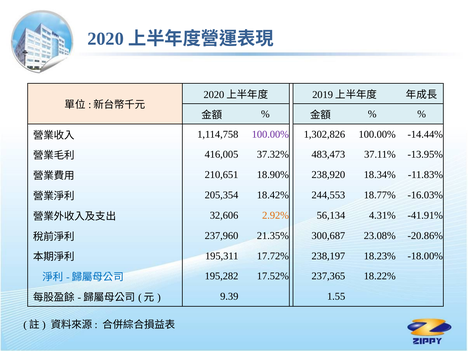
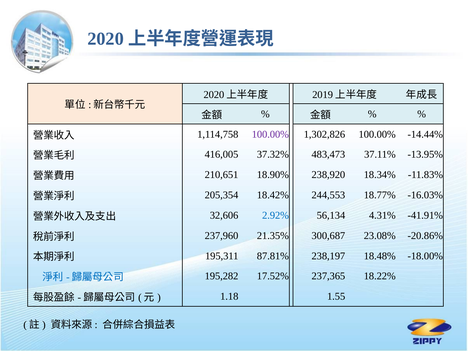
2.92% colour: orange -> blue (276, 215)
17.72%: 17.72% -> 87.81% (273, 256)
18.23%: 18.23% -> 18.48% (380, 256)
9.39: 9.39 -> 1.18 (229, 296)
